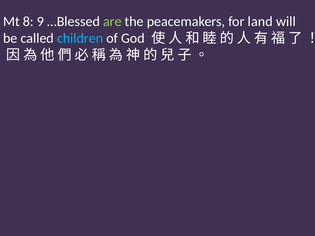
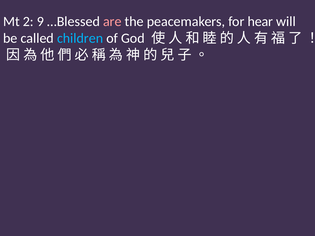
8: 8 -> 2 (28, 21)
are colour: light green -> pink (112, 21)
land: land -> hear (260, 21)
